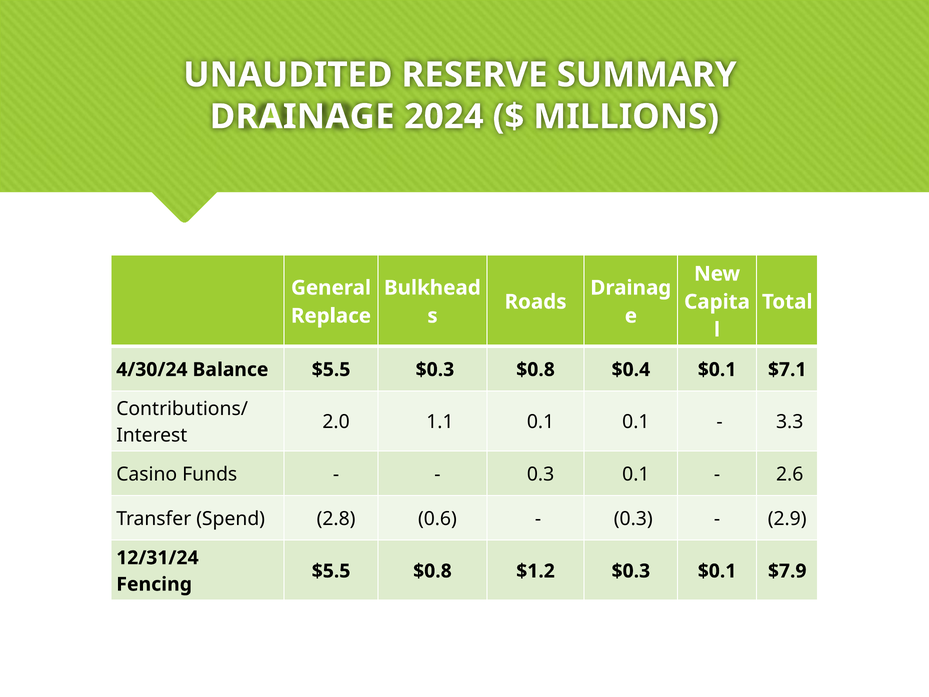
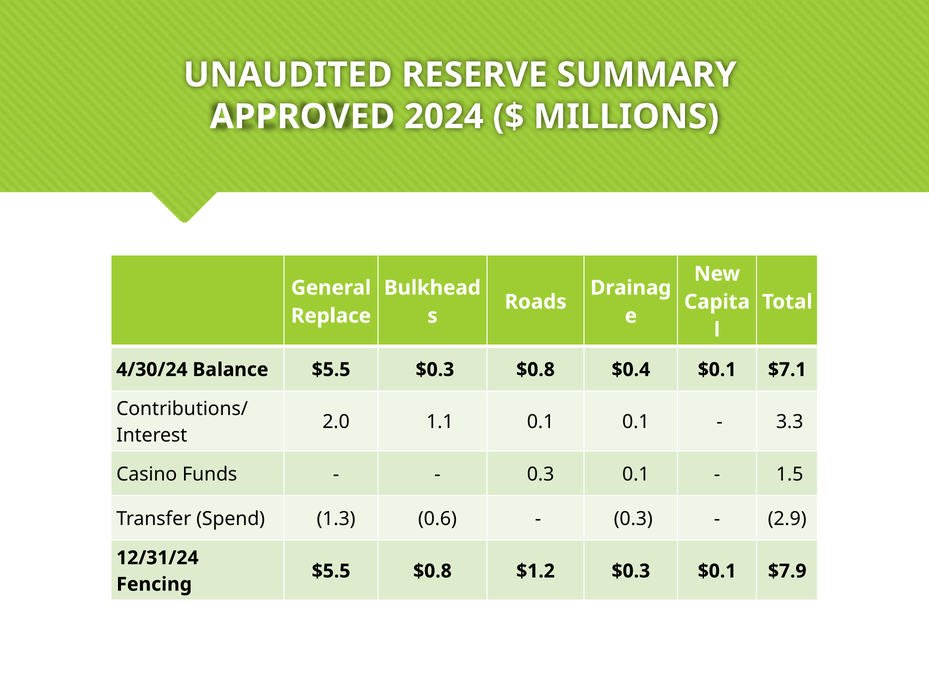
DRAINAGE: DRAINAGE -> APPROVED (302, 117)
2.6: 2.6 -> 1.5 (790, 474)
2.8: 2.8 -> 1.3 (336, 519)
